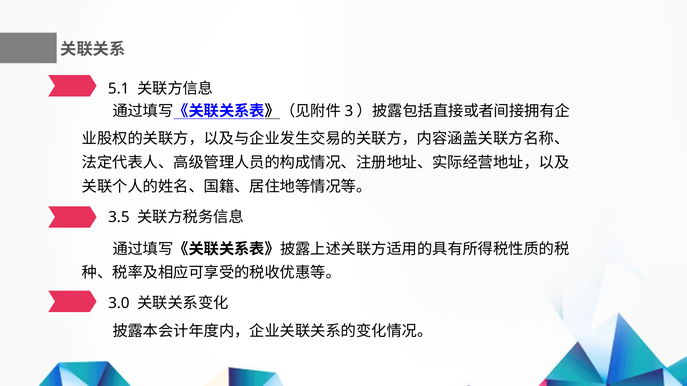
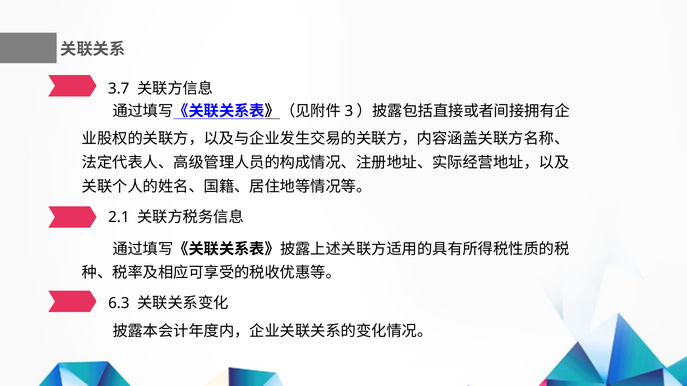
5.1: 5.1 -> 3.7 (119, 89)
3.5: 3.5 -> 2.1 (119, 218)
3.0: 3.0 -> 6.3 (119, 303)
